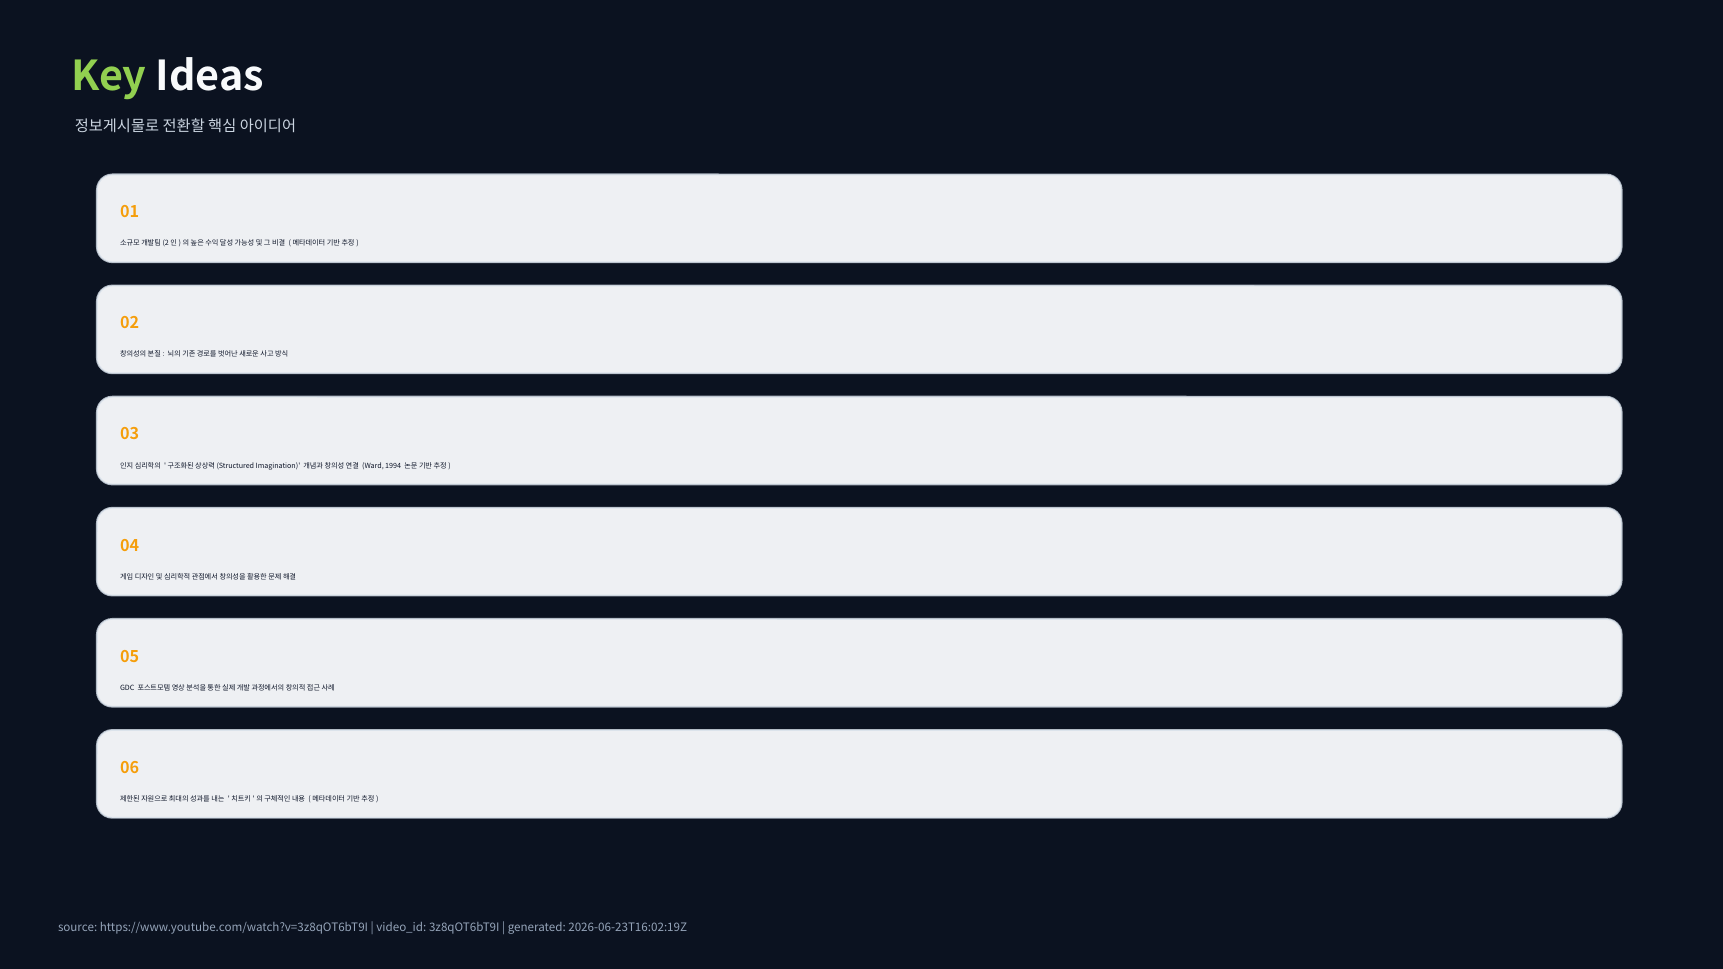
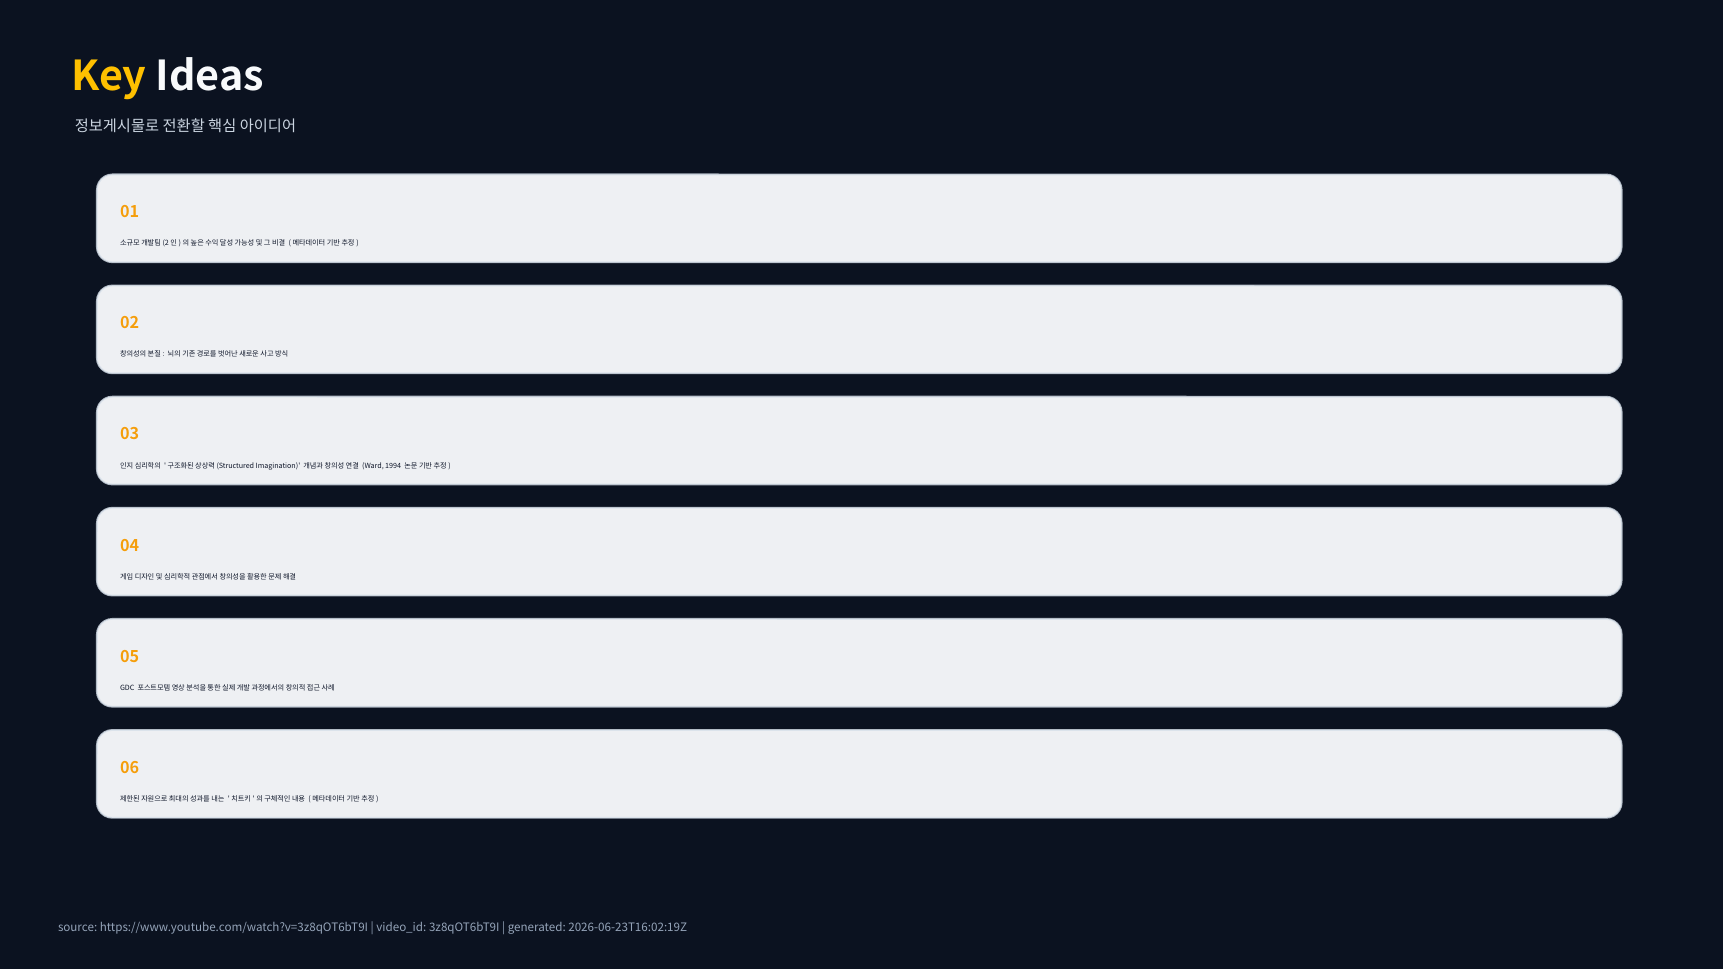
Key colour: light green -> yellow (109, 77)
